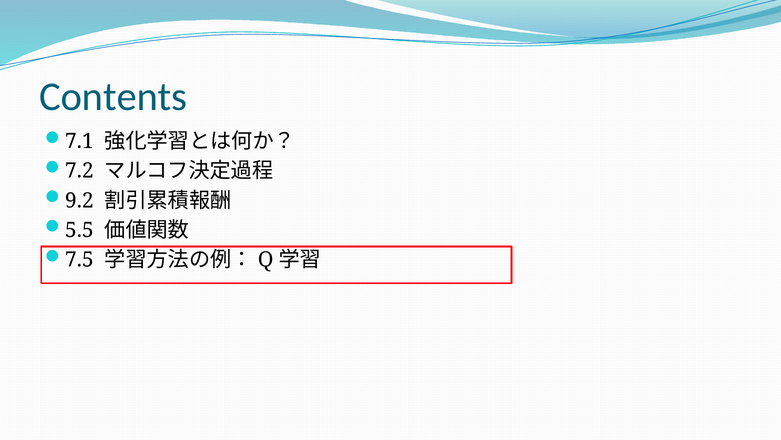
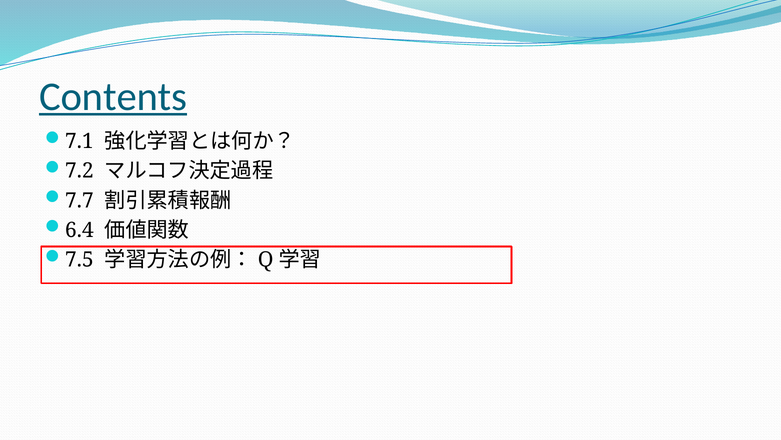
Contents underline: none -> present (113, 97)
9.2: 9.2 -> 7.7 (79, 200)
5.5: 5.5 -> 6.4 (79, 230)
